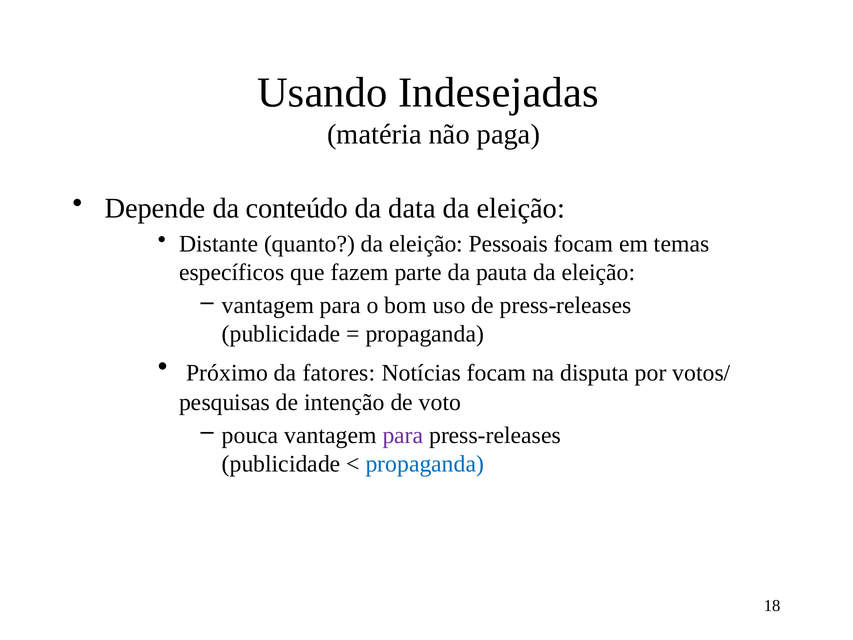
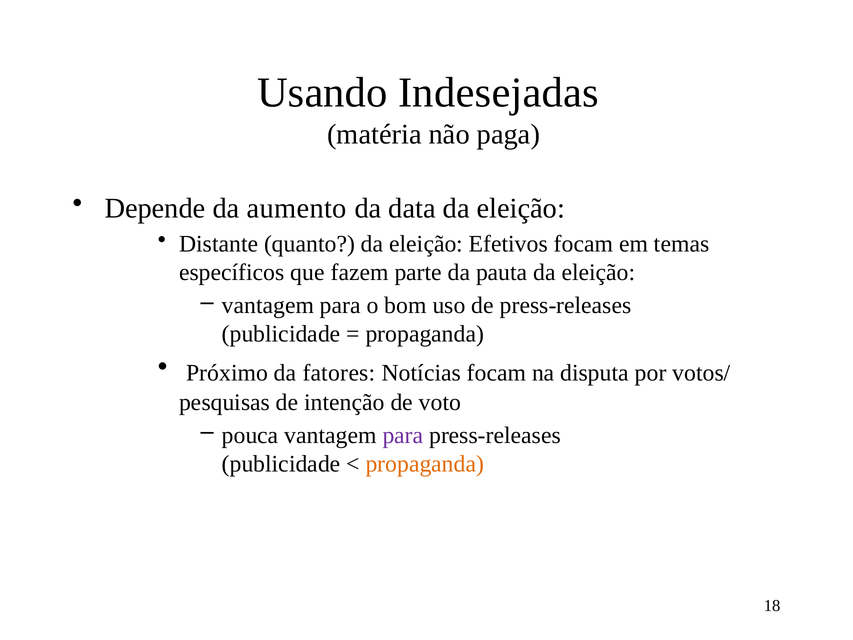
conteúdo: conteúdo -> aumento (297, 208)
Pessoais: Pessoais -> Efetivos (508, 244)
propaganda colour: blue -> orange (425, 464)
